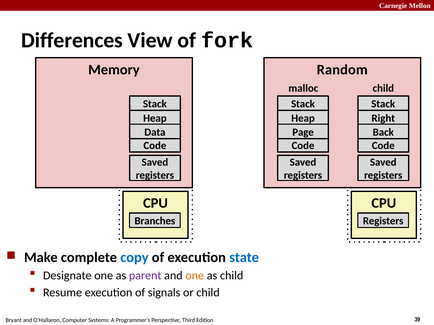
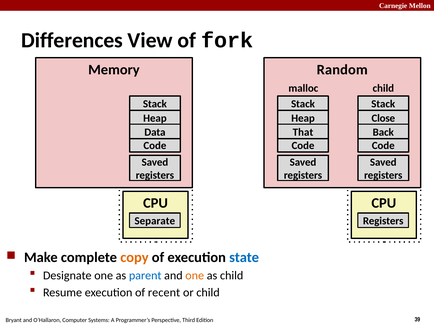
Right: Right -> Close (383, 119)
Page: Page -> That (303, 132)
Branches: Branches -> Separate (155, 221)
copy colour: blue -> orange (134, 258)
parent colour: purple -> blue (145, 276)
signals: signals -> recent (164, 293)
